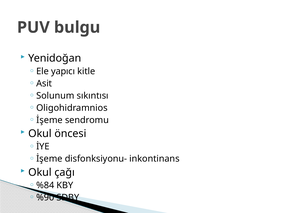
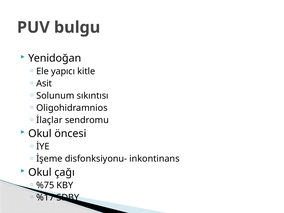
İşeme: İşeme -> İlaçlar (49, 120)
%84: %84 -> %75 (45, 185)
%90: %90 -> %17 (45, 197)
